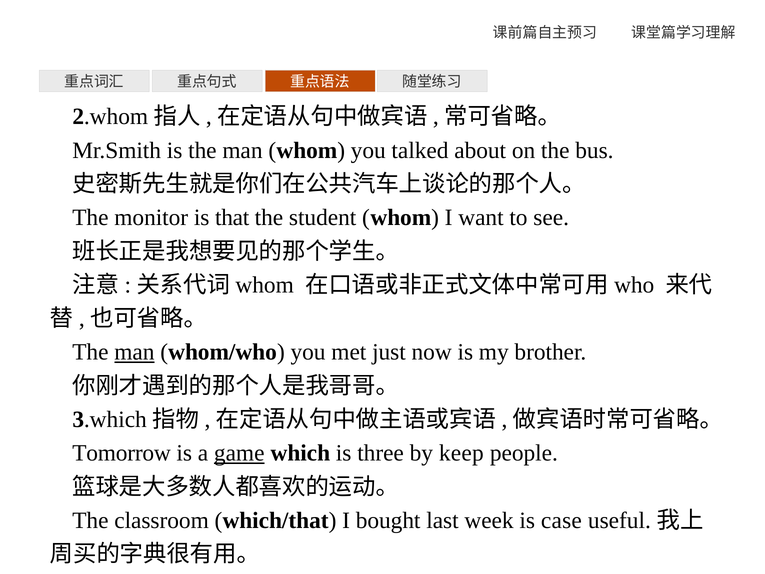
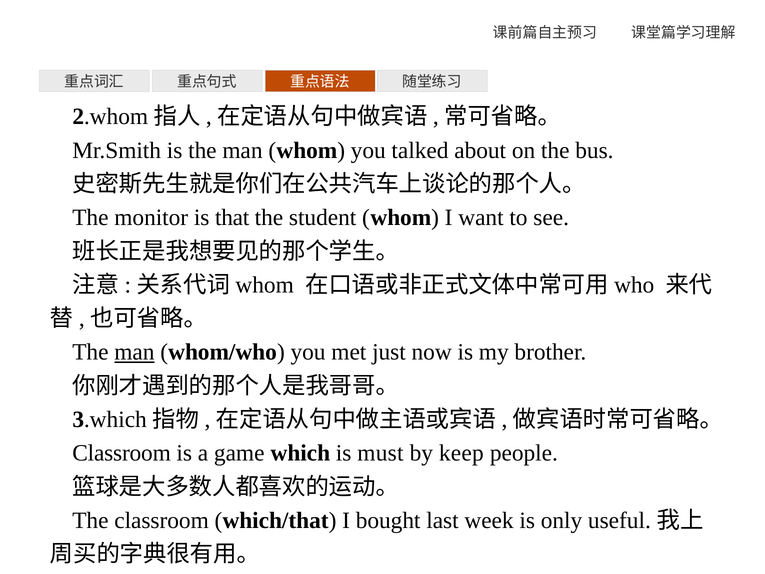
Tomorrow: Tomorrow -> Classroom (122, 453)
game underline: present -> none (239, 453)
three: three -> must (380, 453)
case: case -> only (562, 520)
